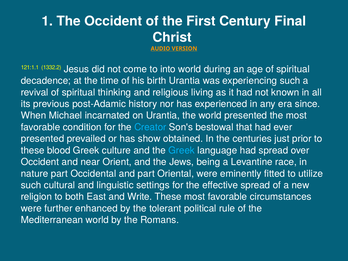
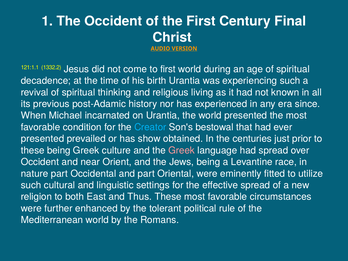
to into: into -> first (168, 69)
these blood: blood -> being (59, 150)
Greek colour: light blue -> pink (182, 150)
Write: Write -> Thus (140, 197)
